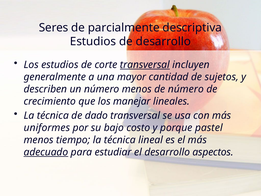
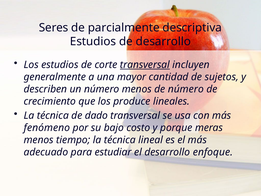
manejar: manejar -> produce (132, 101)
uniformes: uniformes -> fenómeno (47, 128)
pastel: pastel -> meras (209, 128)
adecuado underline: present -> none (46, 152)
aspectos: aspectos -> enfoque (213, 152)
